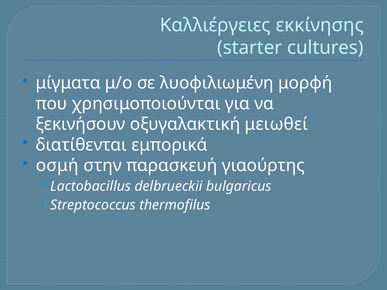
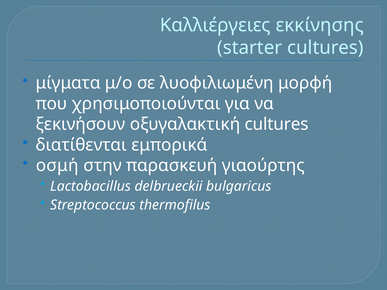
οξυγαλακτική μειωθεί: μειωθεί -> cultures (277, 124)
